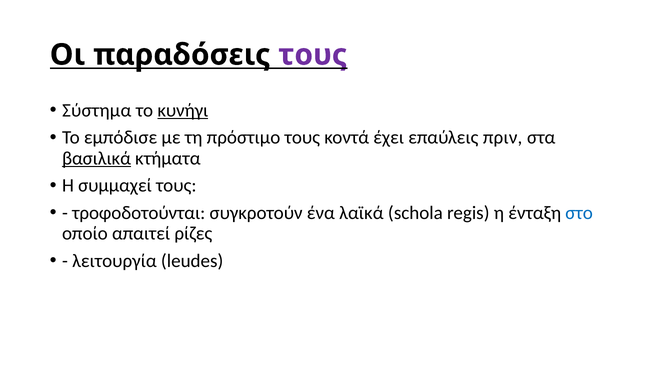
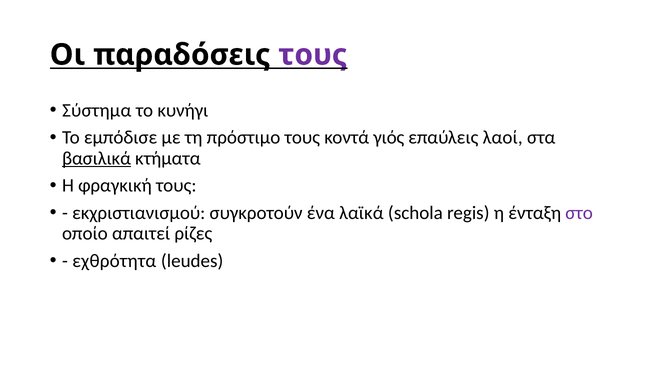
κυνήγι underline: present -> none (183, 110)
έχει: έχει -> γιός (389, 138)
πριν: πριν -> λαοί (503, 138)
συμμαχεί: συμμαχεί -> φραγκική (115, 186)
τροφοδοτούνται: τροφοδοτούνται -> εκχριστιανισμού (139, 213)
στο colour: blue -> purple (579, 213)
λειτουργία: λειτουργία -> εχθρότητα (114, 261)
